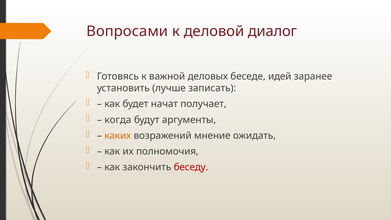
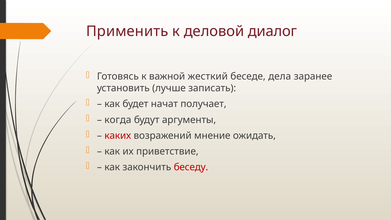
Вопросами: Вопросами -> Применить (127, 31)
деловых: деловых -> жесткий (208, 76)
идей: идей -> дела (280, 76)
каких colour: orange -> red (118, 136)
полномочия: полномочия -> приветствие (167, 151)
